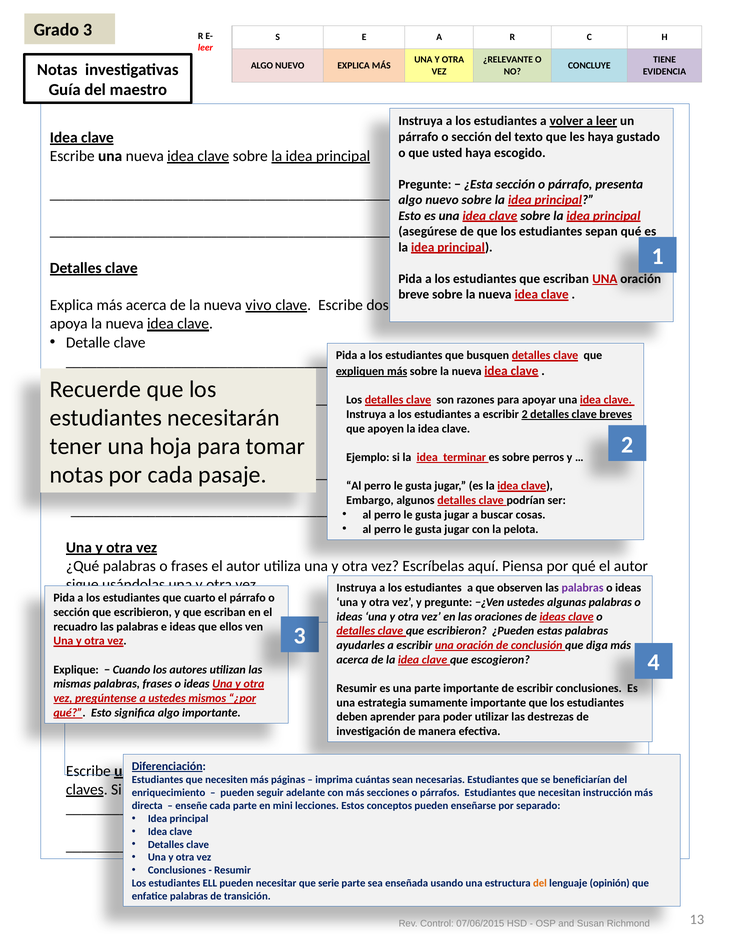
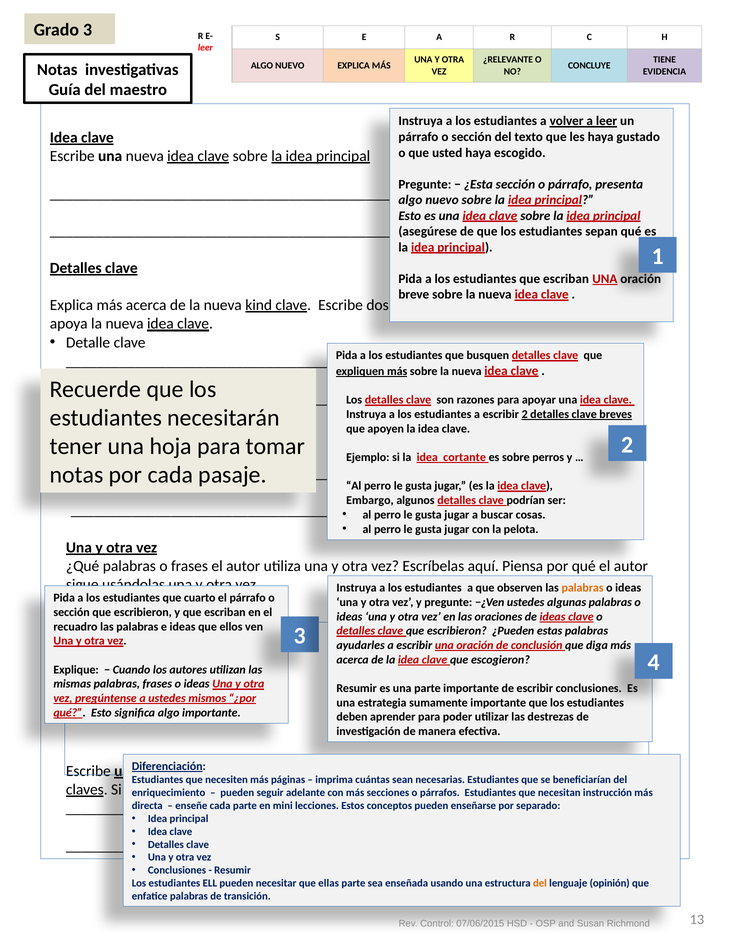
vivo: vivo -> kind (259, 305)
terminar: terminar -> cortante (465, 457)
palabras colour: purple -> orange (583, 588)
serie: serie -> ellas (329, 883)
